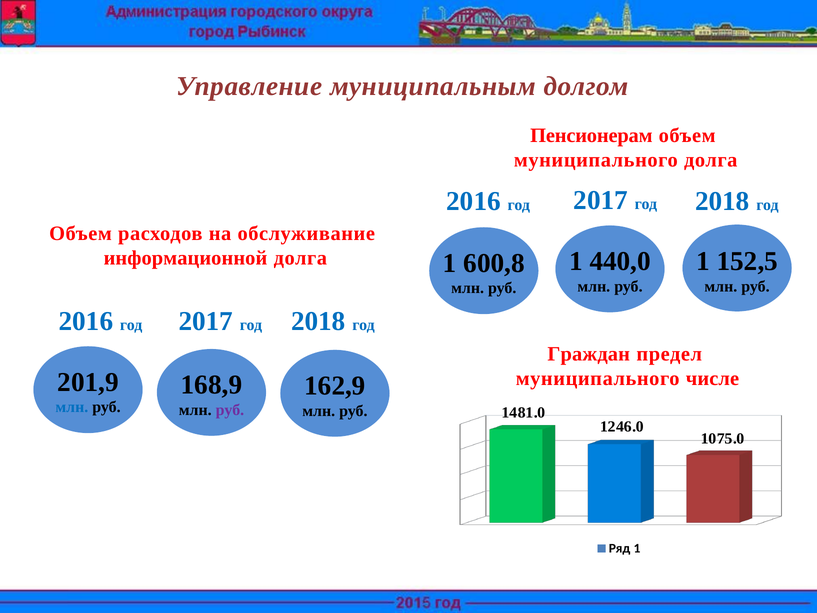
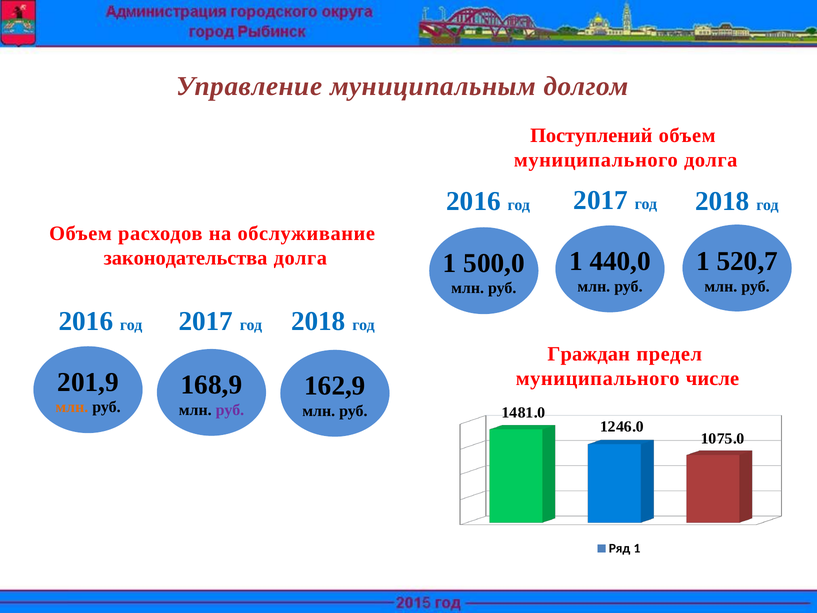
Пенсионерам: Пенсионерам -> Поступлений (591, 135)
информационной: информационной -> законодательства (186, 258)
152,5: 152,5 -> 520,7 (747, 261)
600,8: 600,8 -> 500,0 (494, 263)
млн colour: blue -> orange (72, 407)
